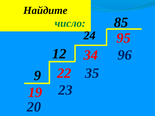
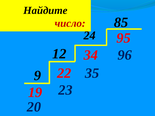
число colour: green -> red (70, 23)
